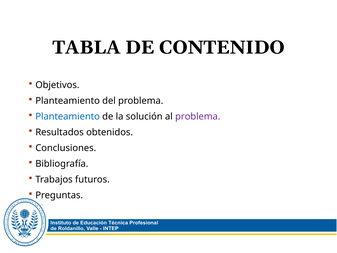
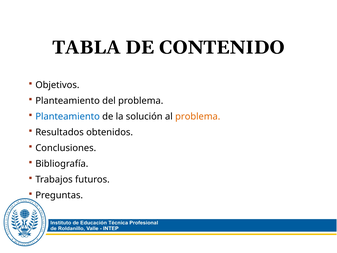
problema colour: purple -> orange (198, 116)
